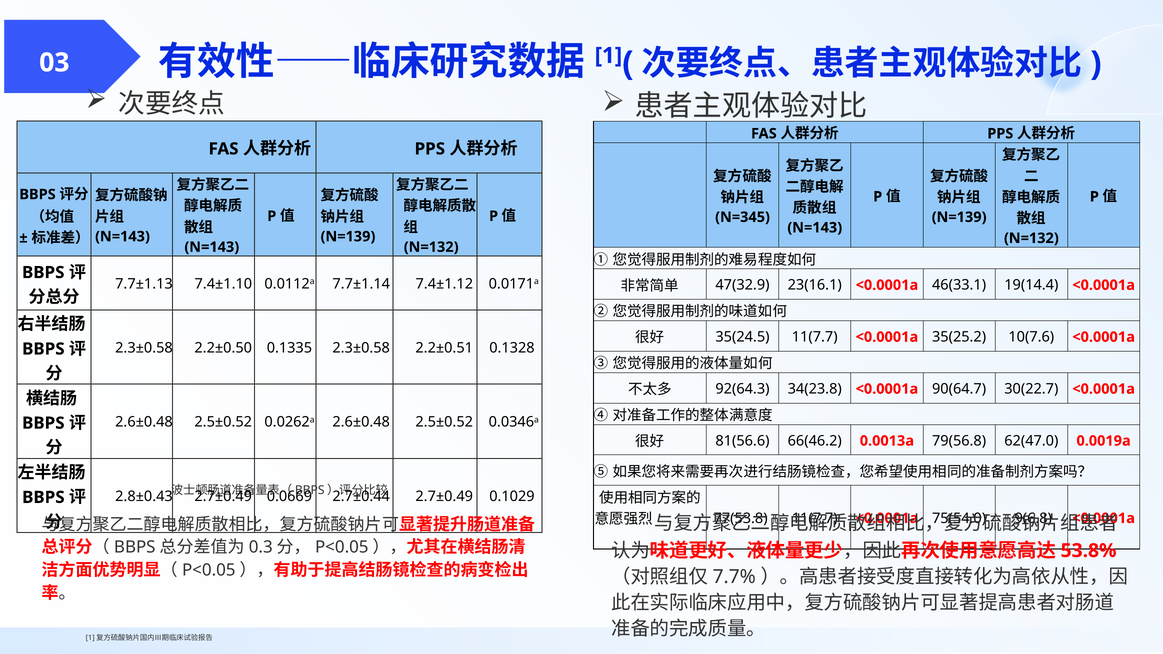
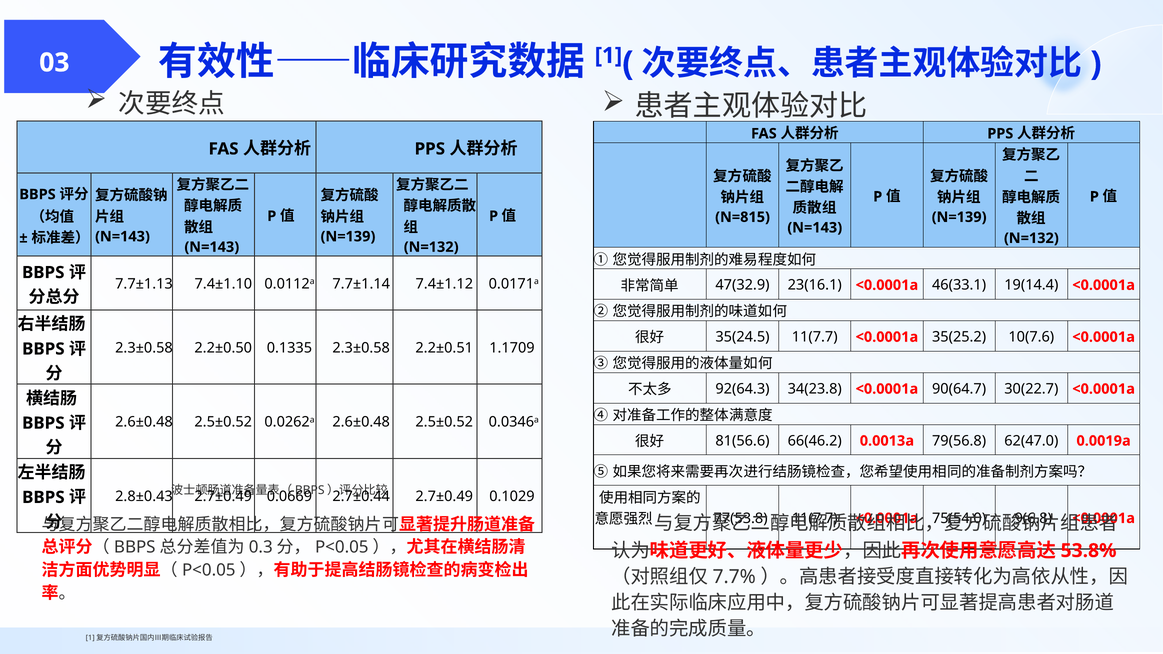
N=345: N=345 -> N=815 (743, 217)
0.1328: 0.1328 -> 1.1709 (512, 348)
